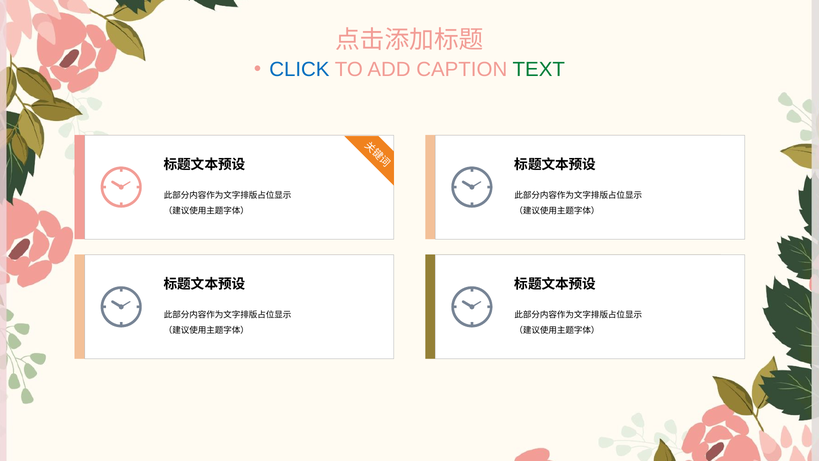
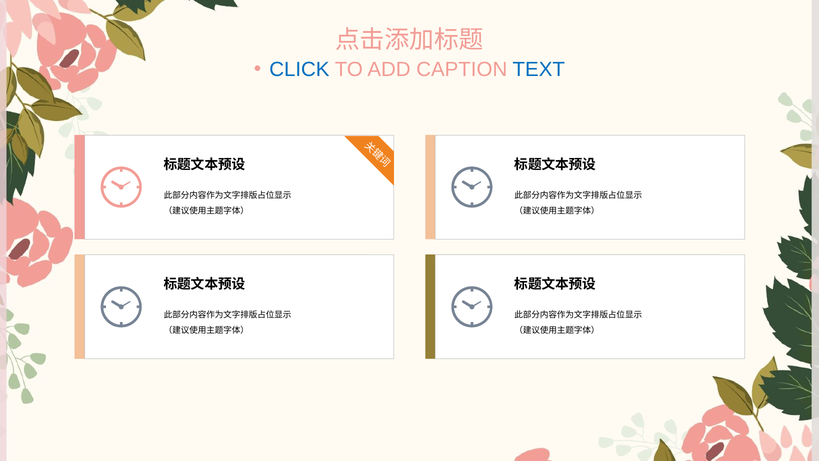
TEXT colour: green -> blue (539, 69)
